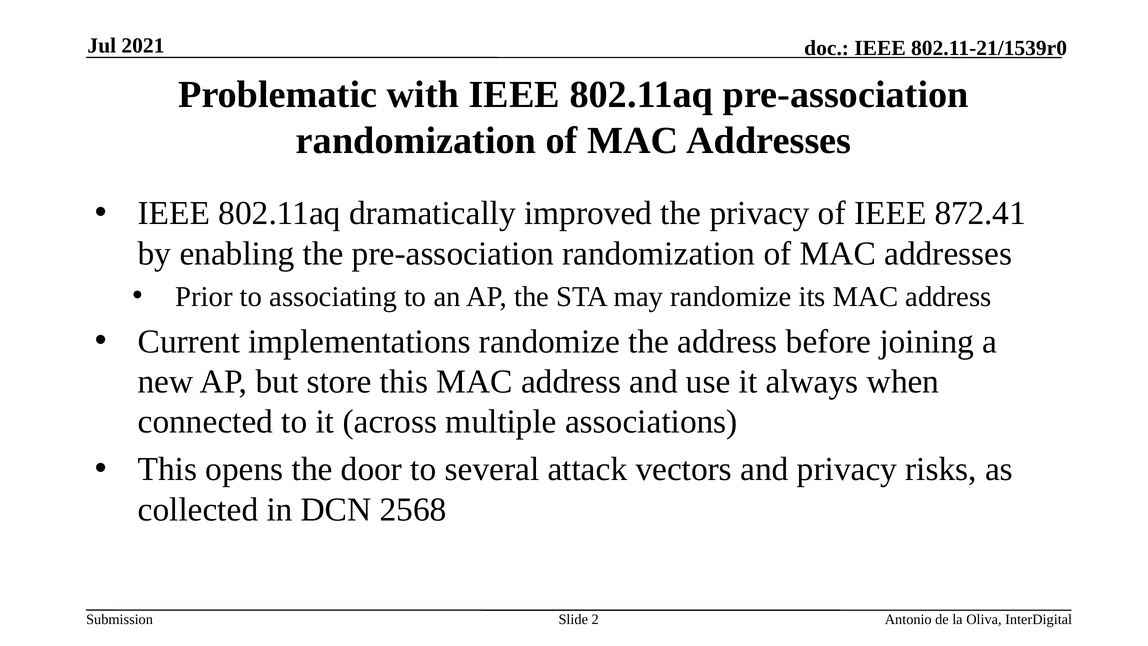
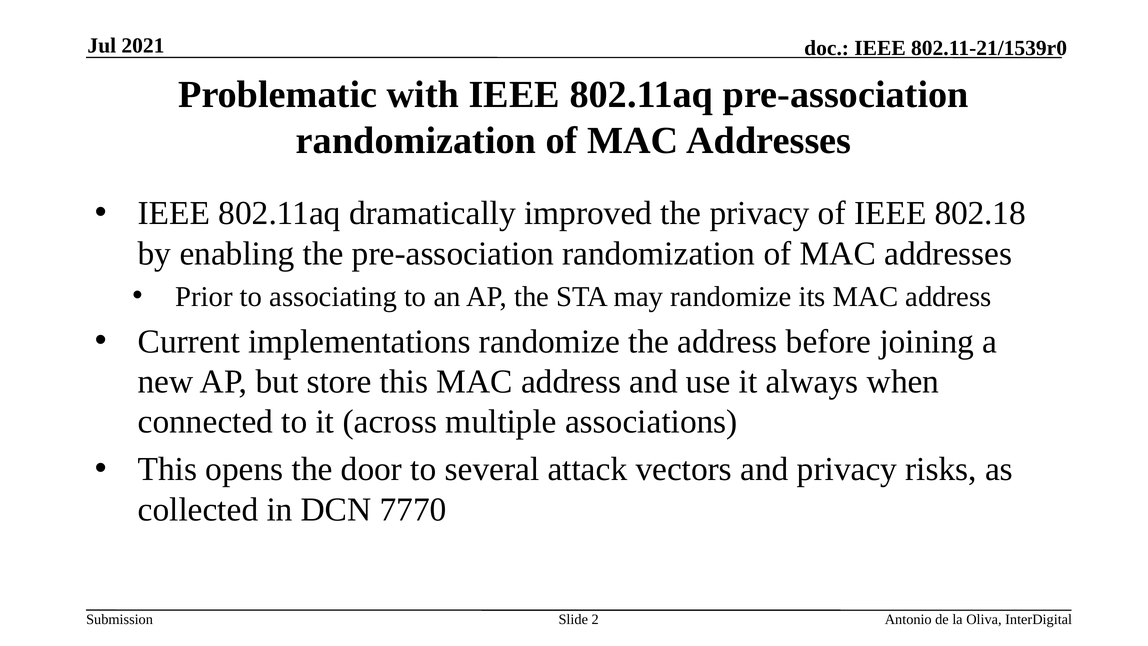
872.41: 872.41 -> 802.18 (980, 213)
2568: 2568 -> 7770 (413, 509)
